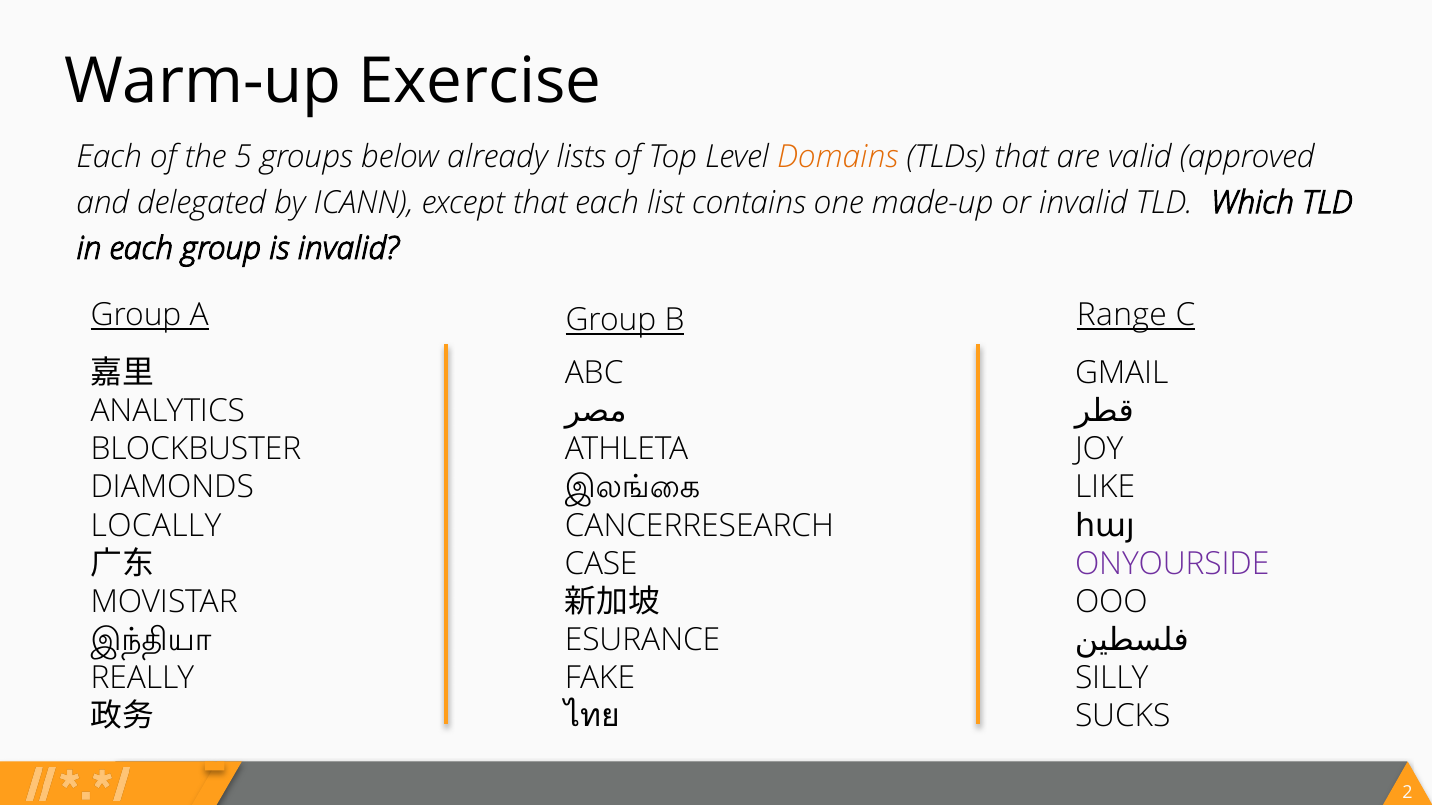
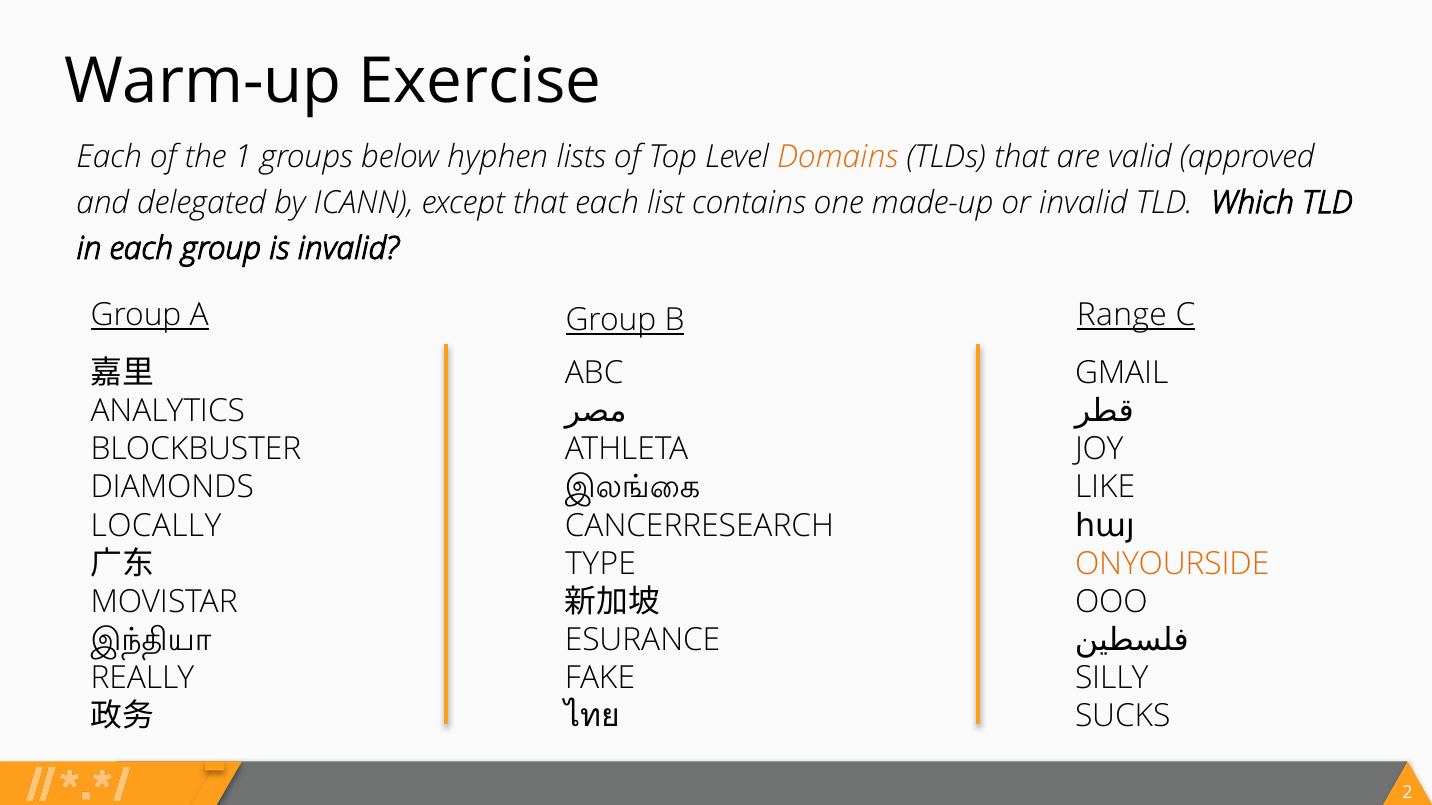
5: 5 -> 1 (243, 157)
already: already -> hyphen (498, 157)
CASE: CASE -> TYPE (601, 564)
ONYOURSIDE colour: purple -> orange (1172, 564)
